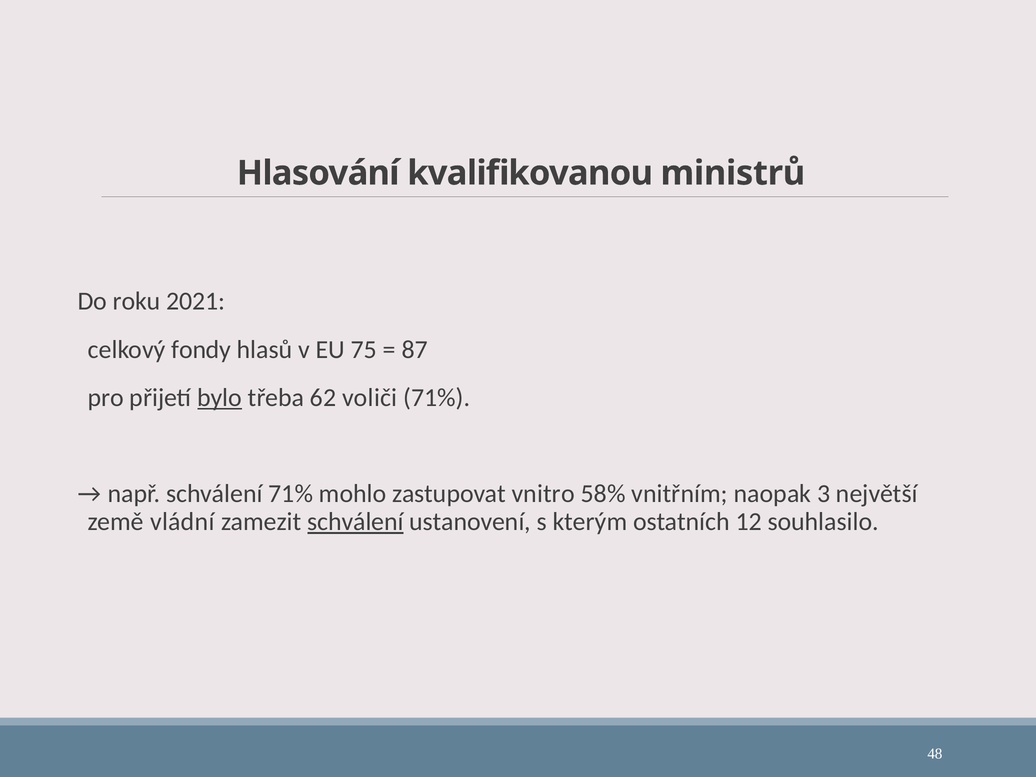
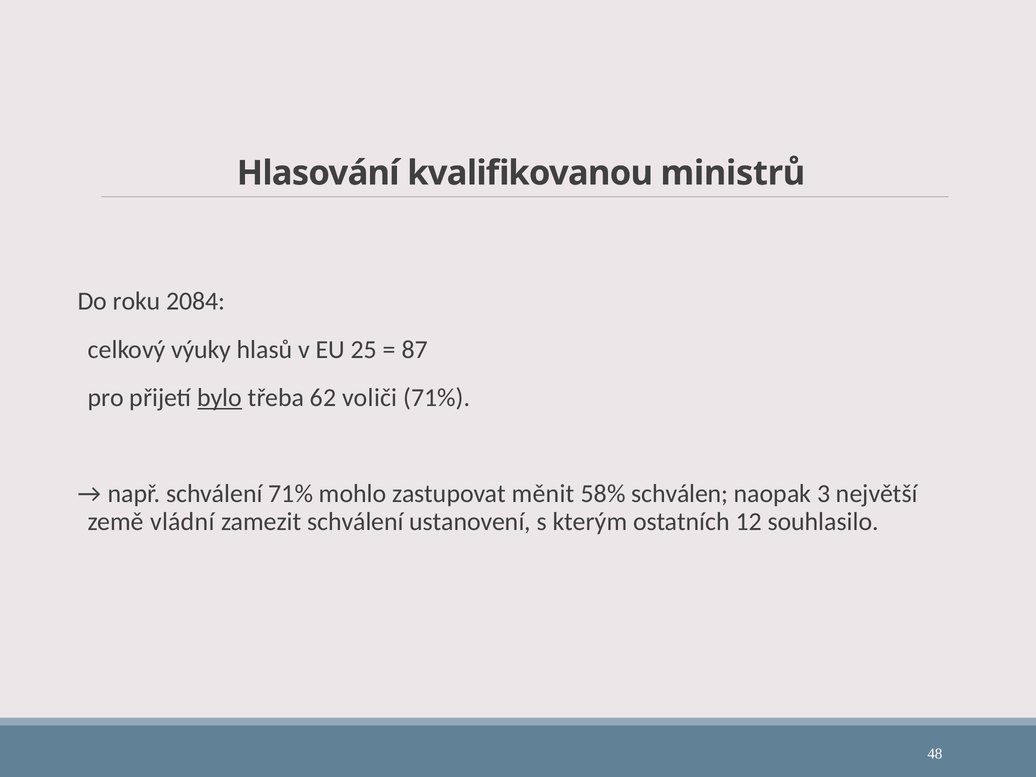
2021: 2021 -> 2084 (196, 301)
fondy: fondy -> výuky (201, 350)
75: 75 -> 25 (364, 350)
vnitro: vnitro -> měnit (543, 494)
vnitřním: vnitřním -> schválen (680, 494)
schválení underline: present -> none (355, 522)
